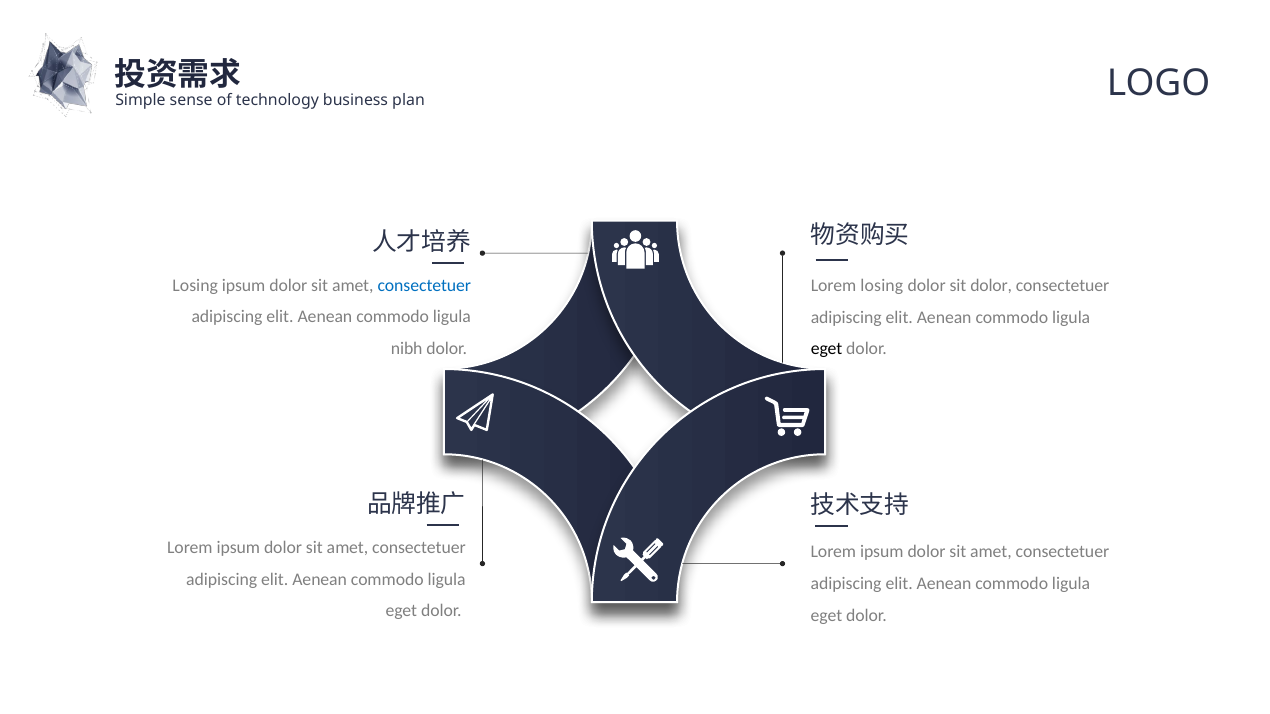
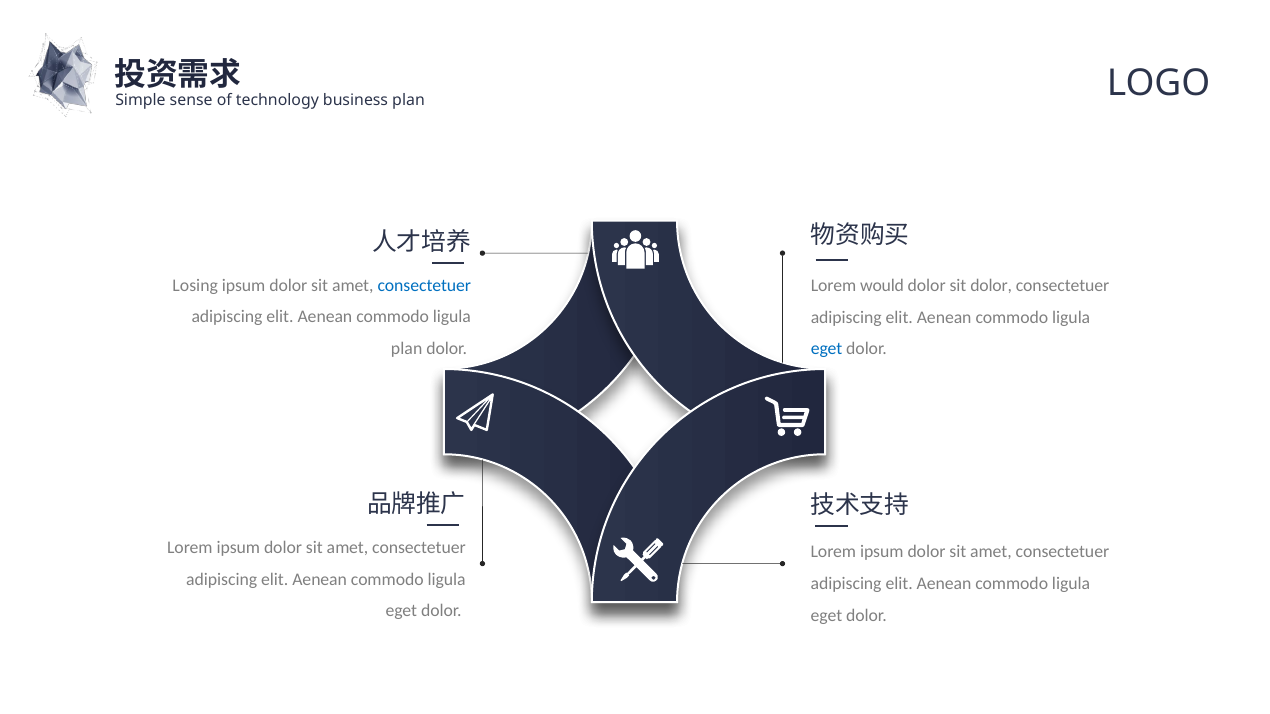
Lorem losing: losing -> would (882, 286)
nibh: nibh -> plan (407, 349)
eget colour: black -> blue (827, 349)
